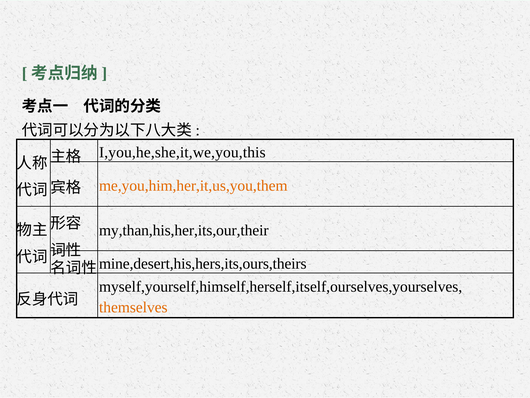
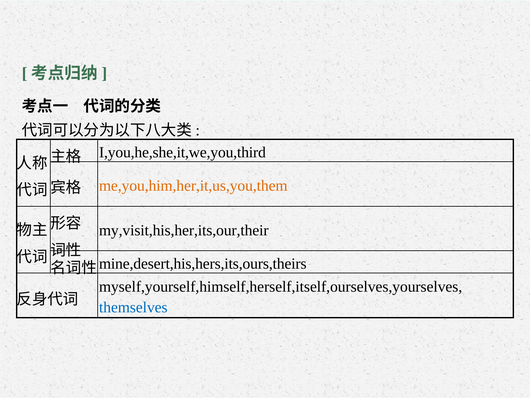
I,you,he,she,it,we,you,this: I,you,he,she,it,we,you,this -> I,you,he,she,it,we,you,third (182, 152)
my,than,his,her,its,our,their: my,than,his,her,its,our,their -> my,visit,his,her,its,our,their (184, 230)
themselves colour: orange -> blue (133, 307)
